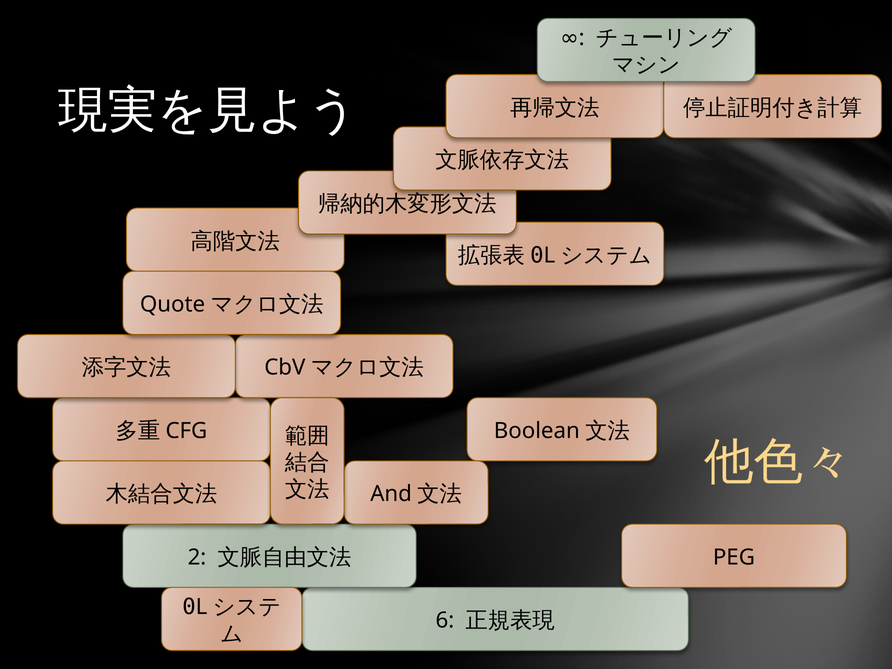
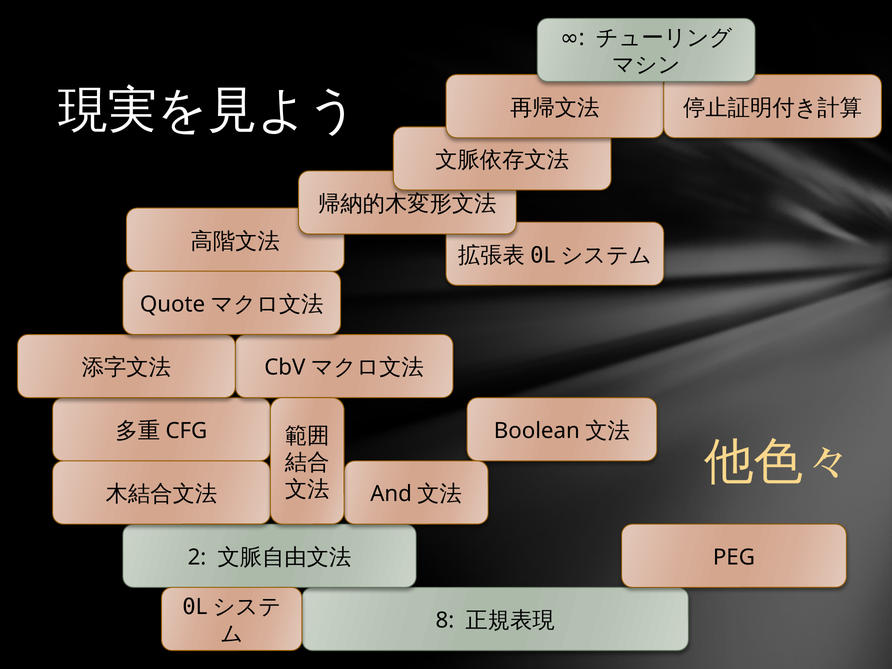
6: 6 -> 8 (445, 620)
